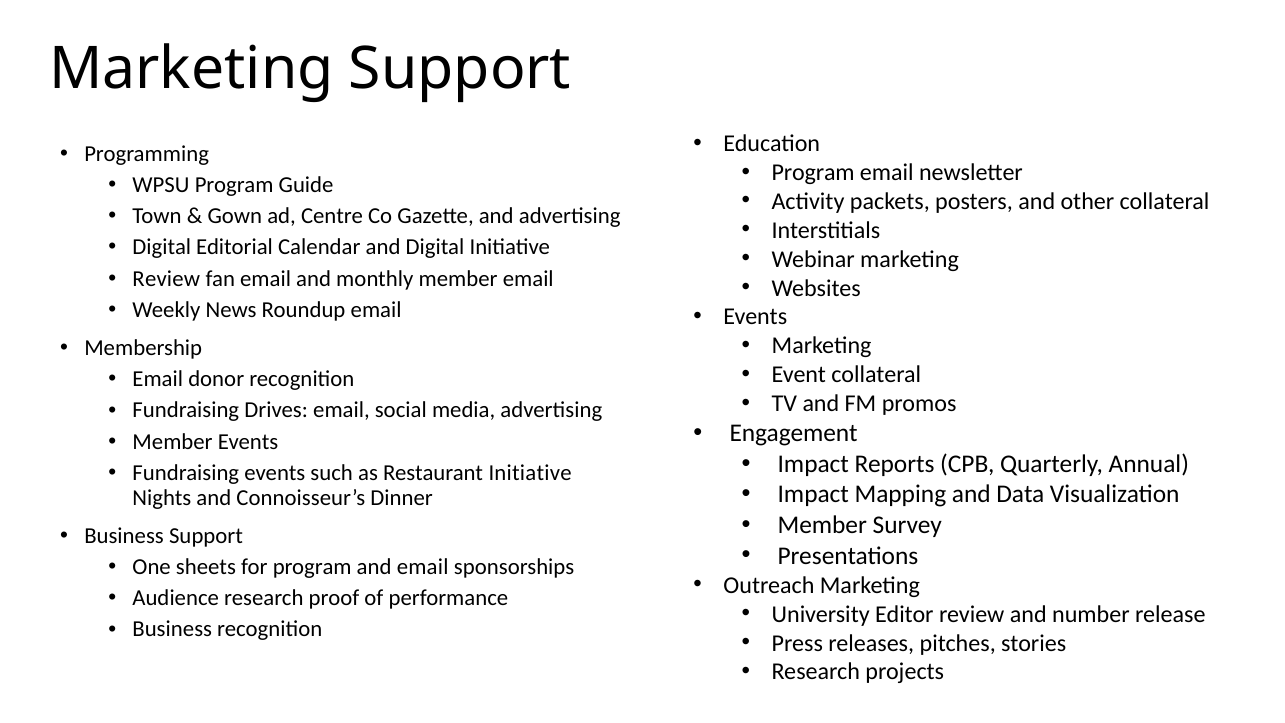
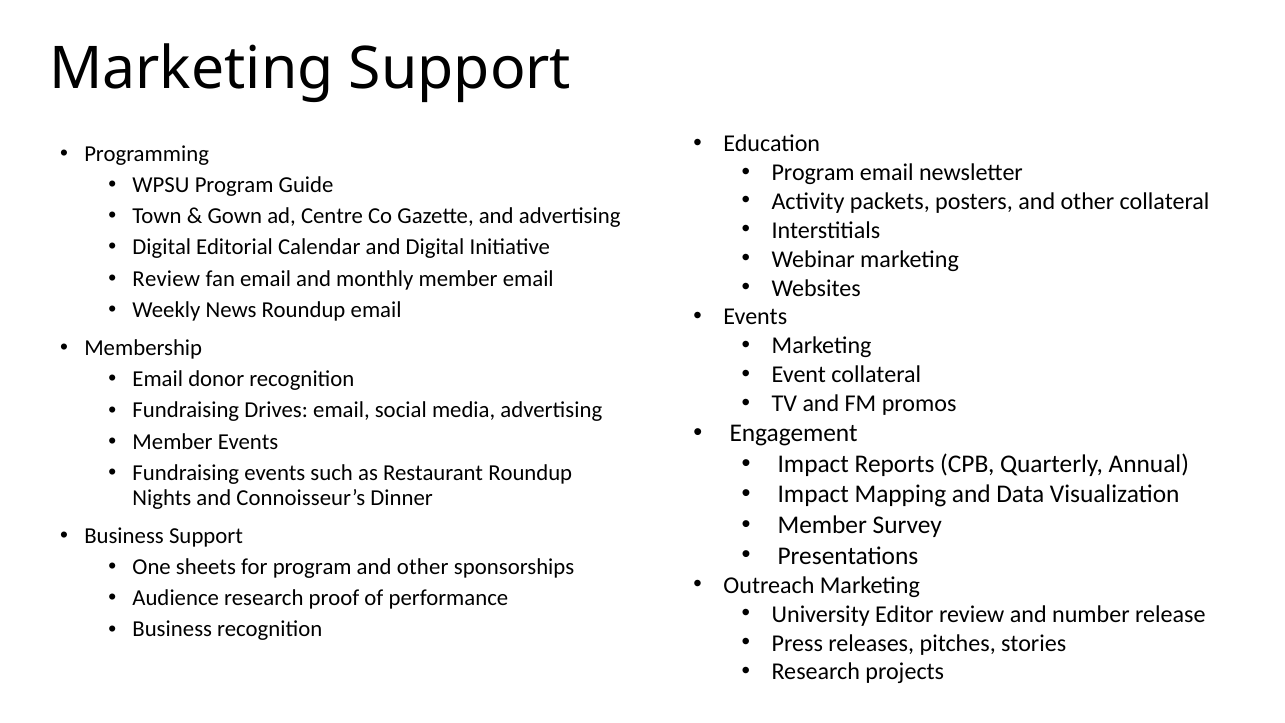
Restaurant Initiative: Initiative -> Roundup (530, 473)
program and email: email -> other (423, 567)
